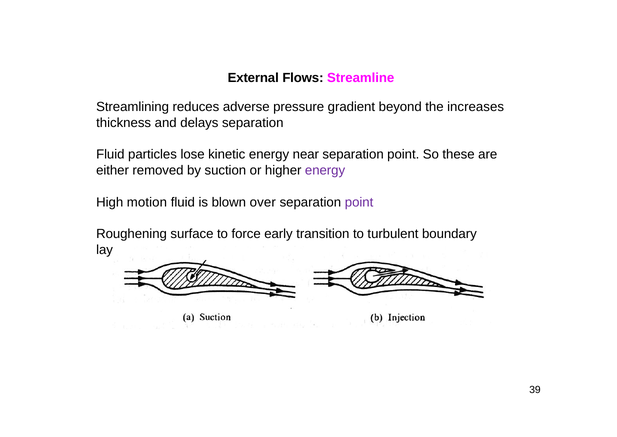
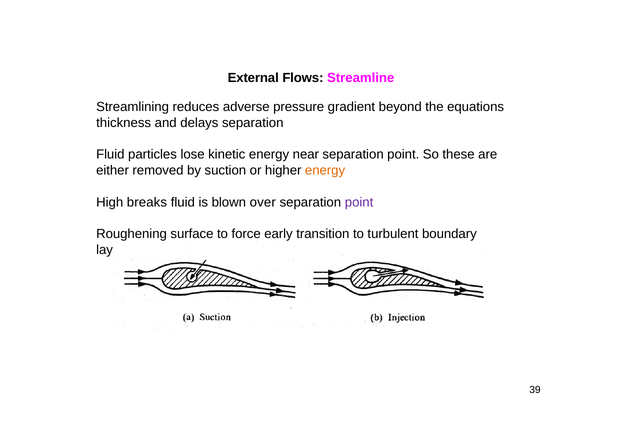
increases: increases -> equations (476, 107)
energy colour: purple -> orange (325, 170)
motion: motion -> breaks (147, 202)
